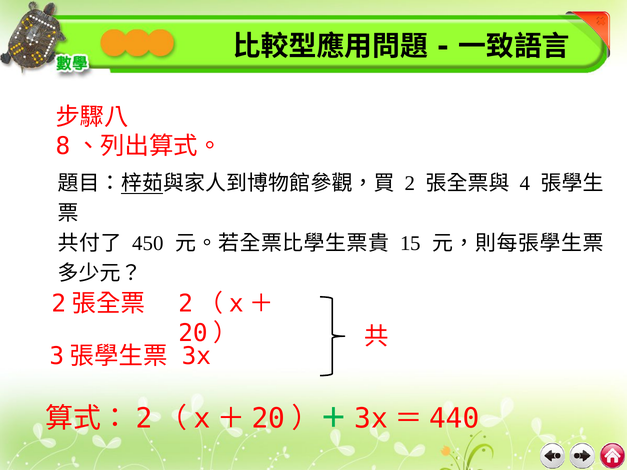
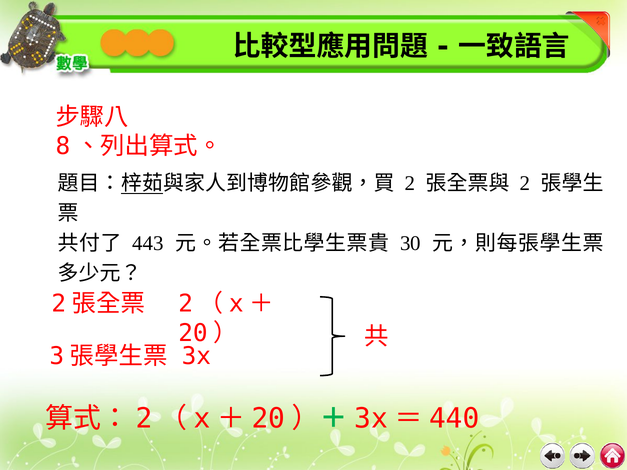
4: 4 -> 2 (525, 183)
450: 450 -> 443 (148, 244)
15: 15 -> 30 (410, 244)
